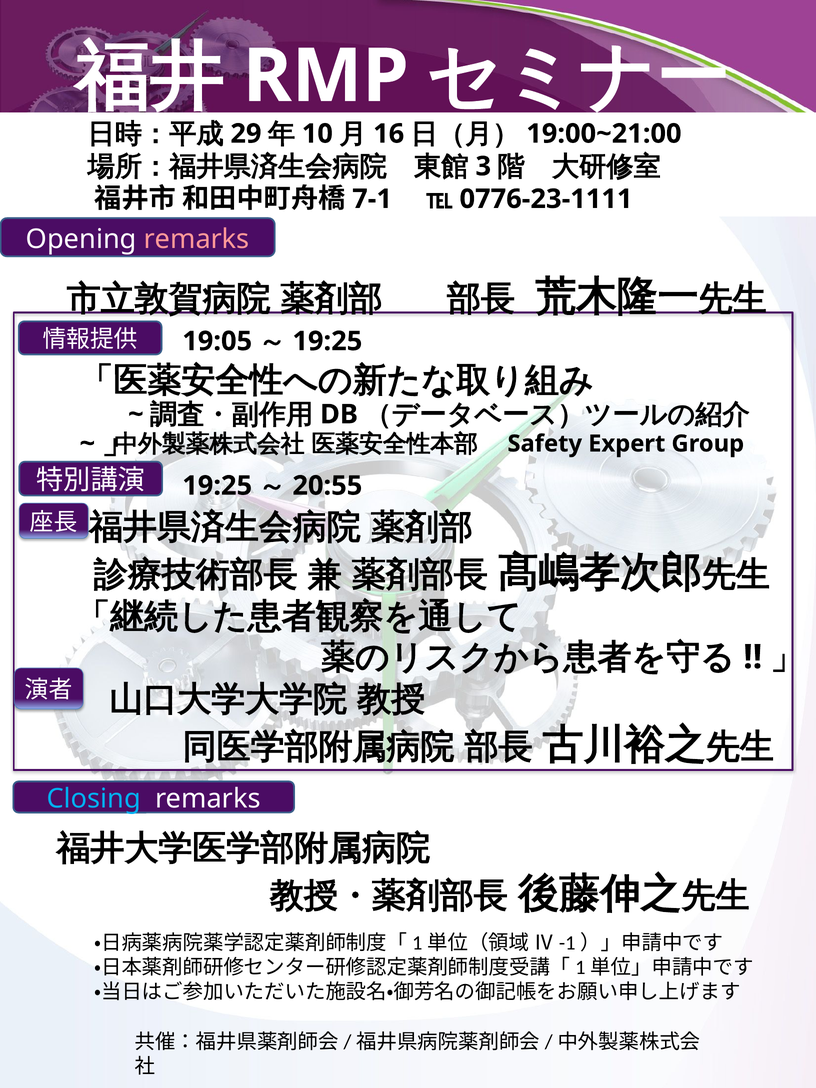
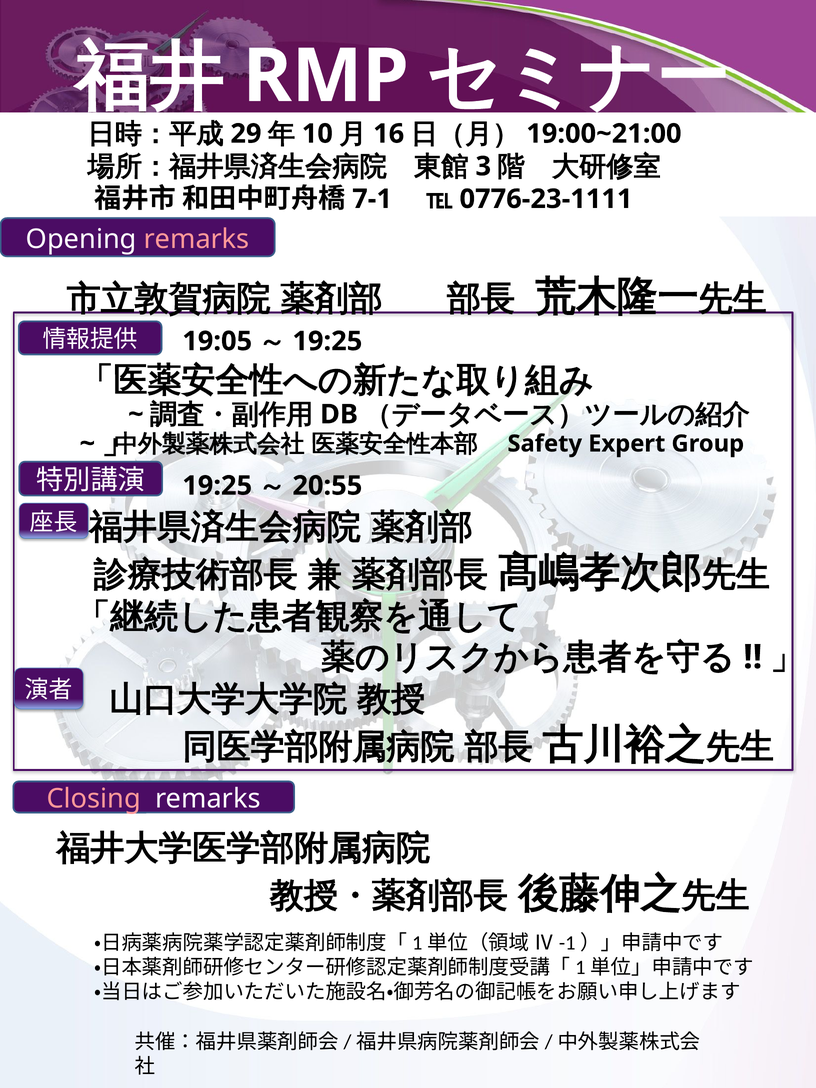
Closing colour: light blue -> pink (94, 799)
